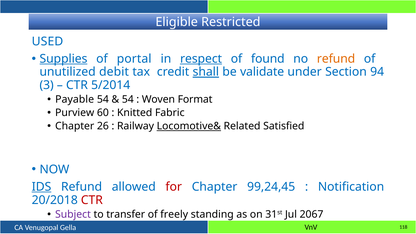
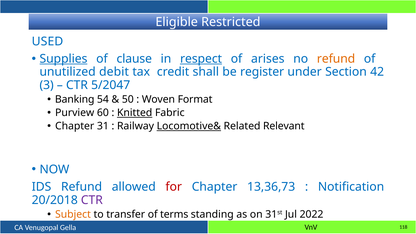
portal: portal -> clause (134, 59)
found: found -> arises (268, 59)
shall underline: present -> none (206, 72)
validate: validate -> register (262, 72)
94: 94 -> 42 (377, 72)
5/2014: 5/2014 -> 5/2047 (111, 85)
Payable: Payable -> Banking (75, 99)
54: 54 -> 50 (128, 99)
Knitted underline: none -> present (135, 113)
26: 26 -> 31 (103, 126)
Satisfied: Satisfied -> Relevant (284, 126)
IDS underline: present -> none (42, 187)
99,24,45: 99,24,45 -> 13,36,73 (271, 187)
CTR colour: red -> purple (92, 200)
Subject colour: purple -> orange (73, 214)
freely: freely -> terms (174, 214)
2067: 2067 -> 2022 (312, 214)
